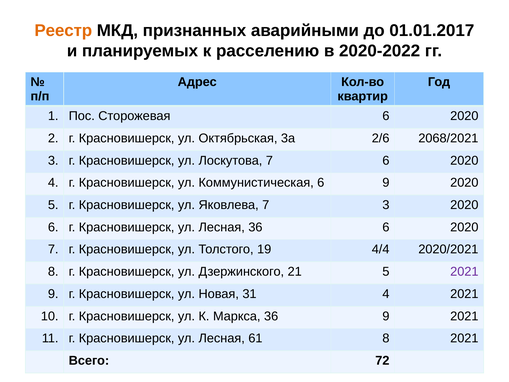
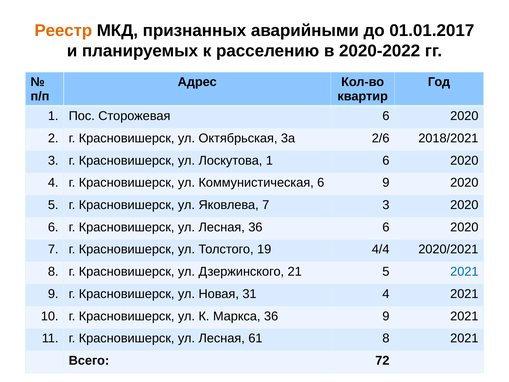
2068/2021: 2068/2021 -> 2018/2021 (448, 138)
Лоскутова 7: 7 -> 1 (269, 160)
2021 colour: purple -> blue (464, 271)
